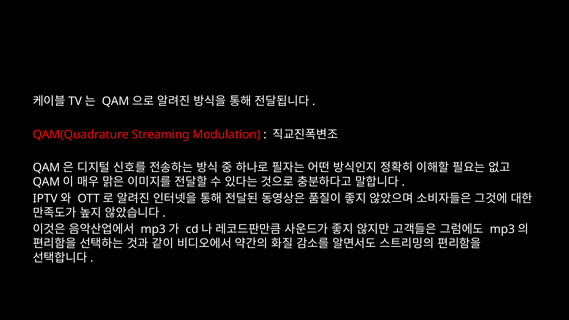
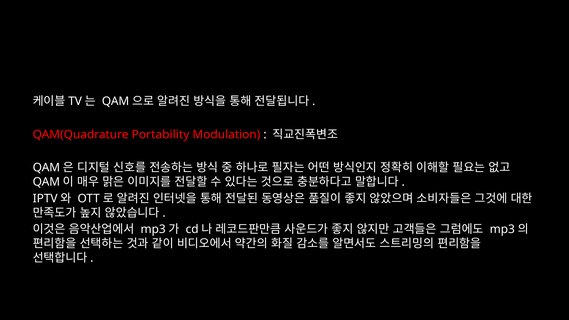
Streaming: Streaming -> Portability (161, 135)
